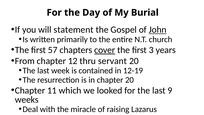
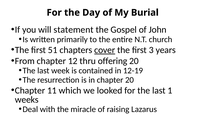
John underline: present -> none (158, 30)
57: 57 -> 51 (53, 50)
servant: servant -> offering (113, 61)
9: 9 -> 1 (170, 90)
